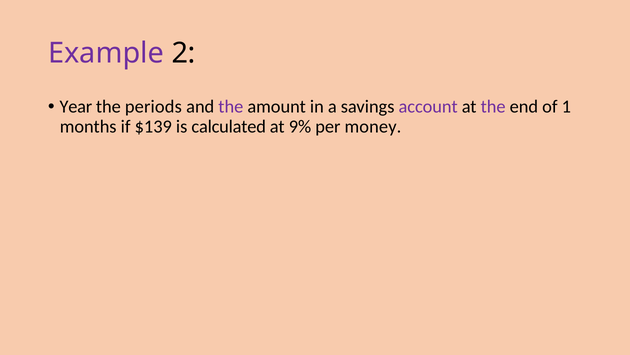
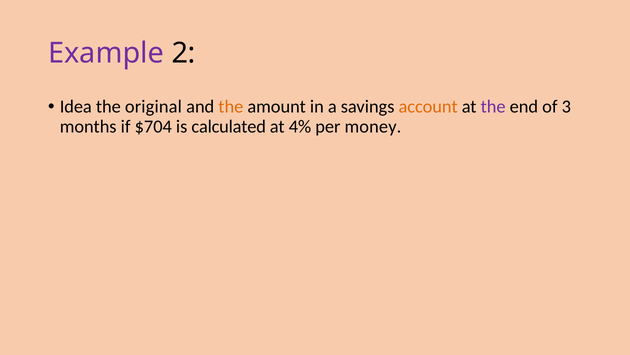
Year: Year -> Idea (76, 106)
periods: periods -> original (153, 106)
the colour: purple -> orange (231, 106)
account colour: purple -> orange (428, 106)
1: 1 -> 3 (566, 106)
$139: $139 -> $704 (153, 126)
9%: 9% -> 4% (300, 126)
